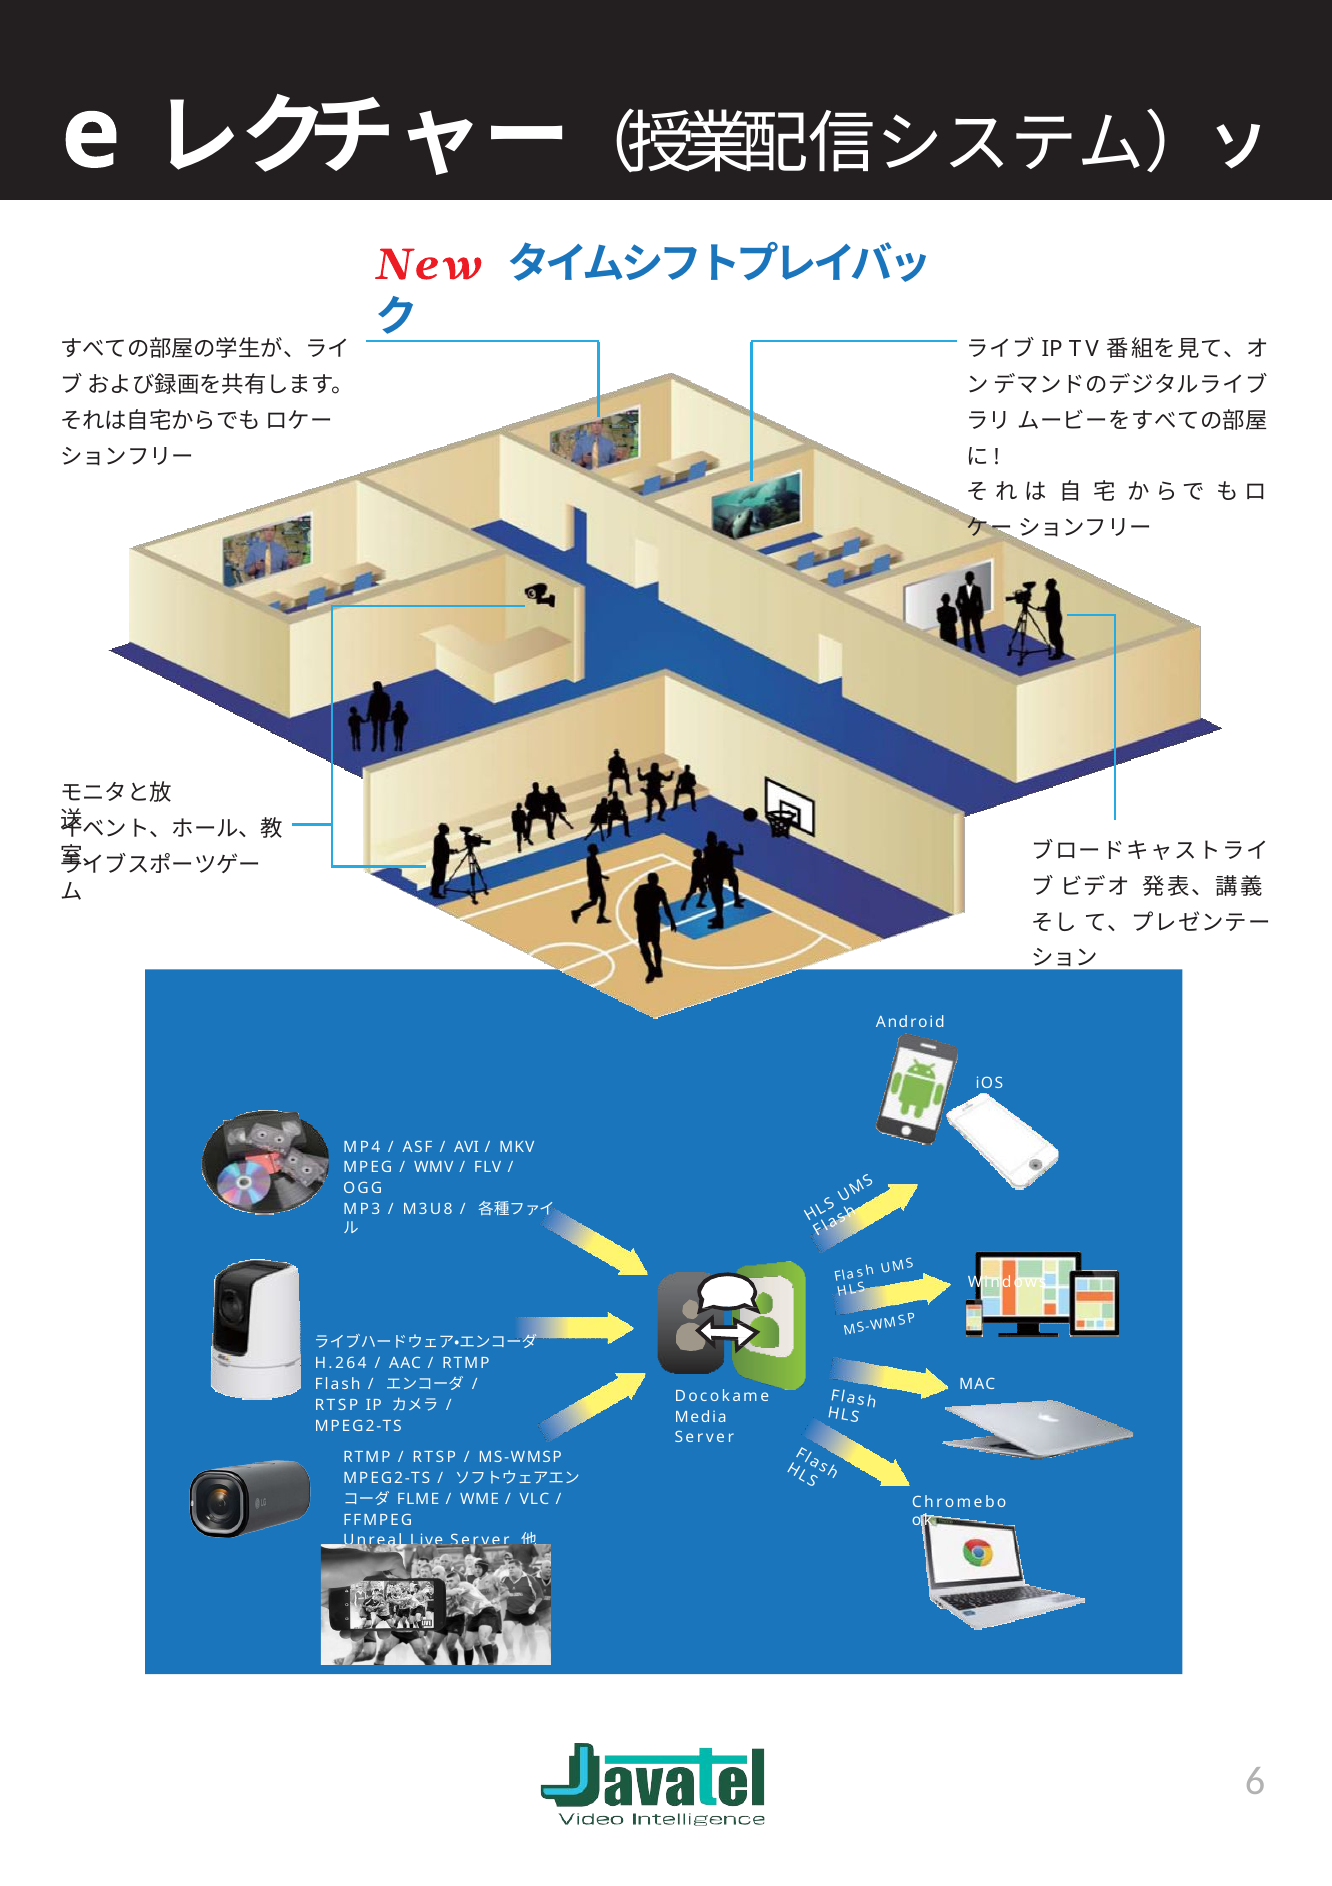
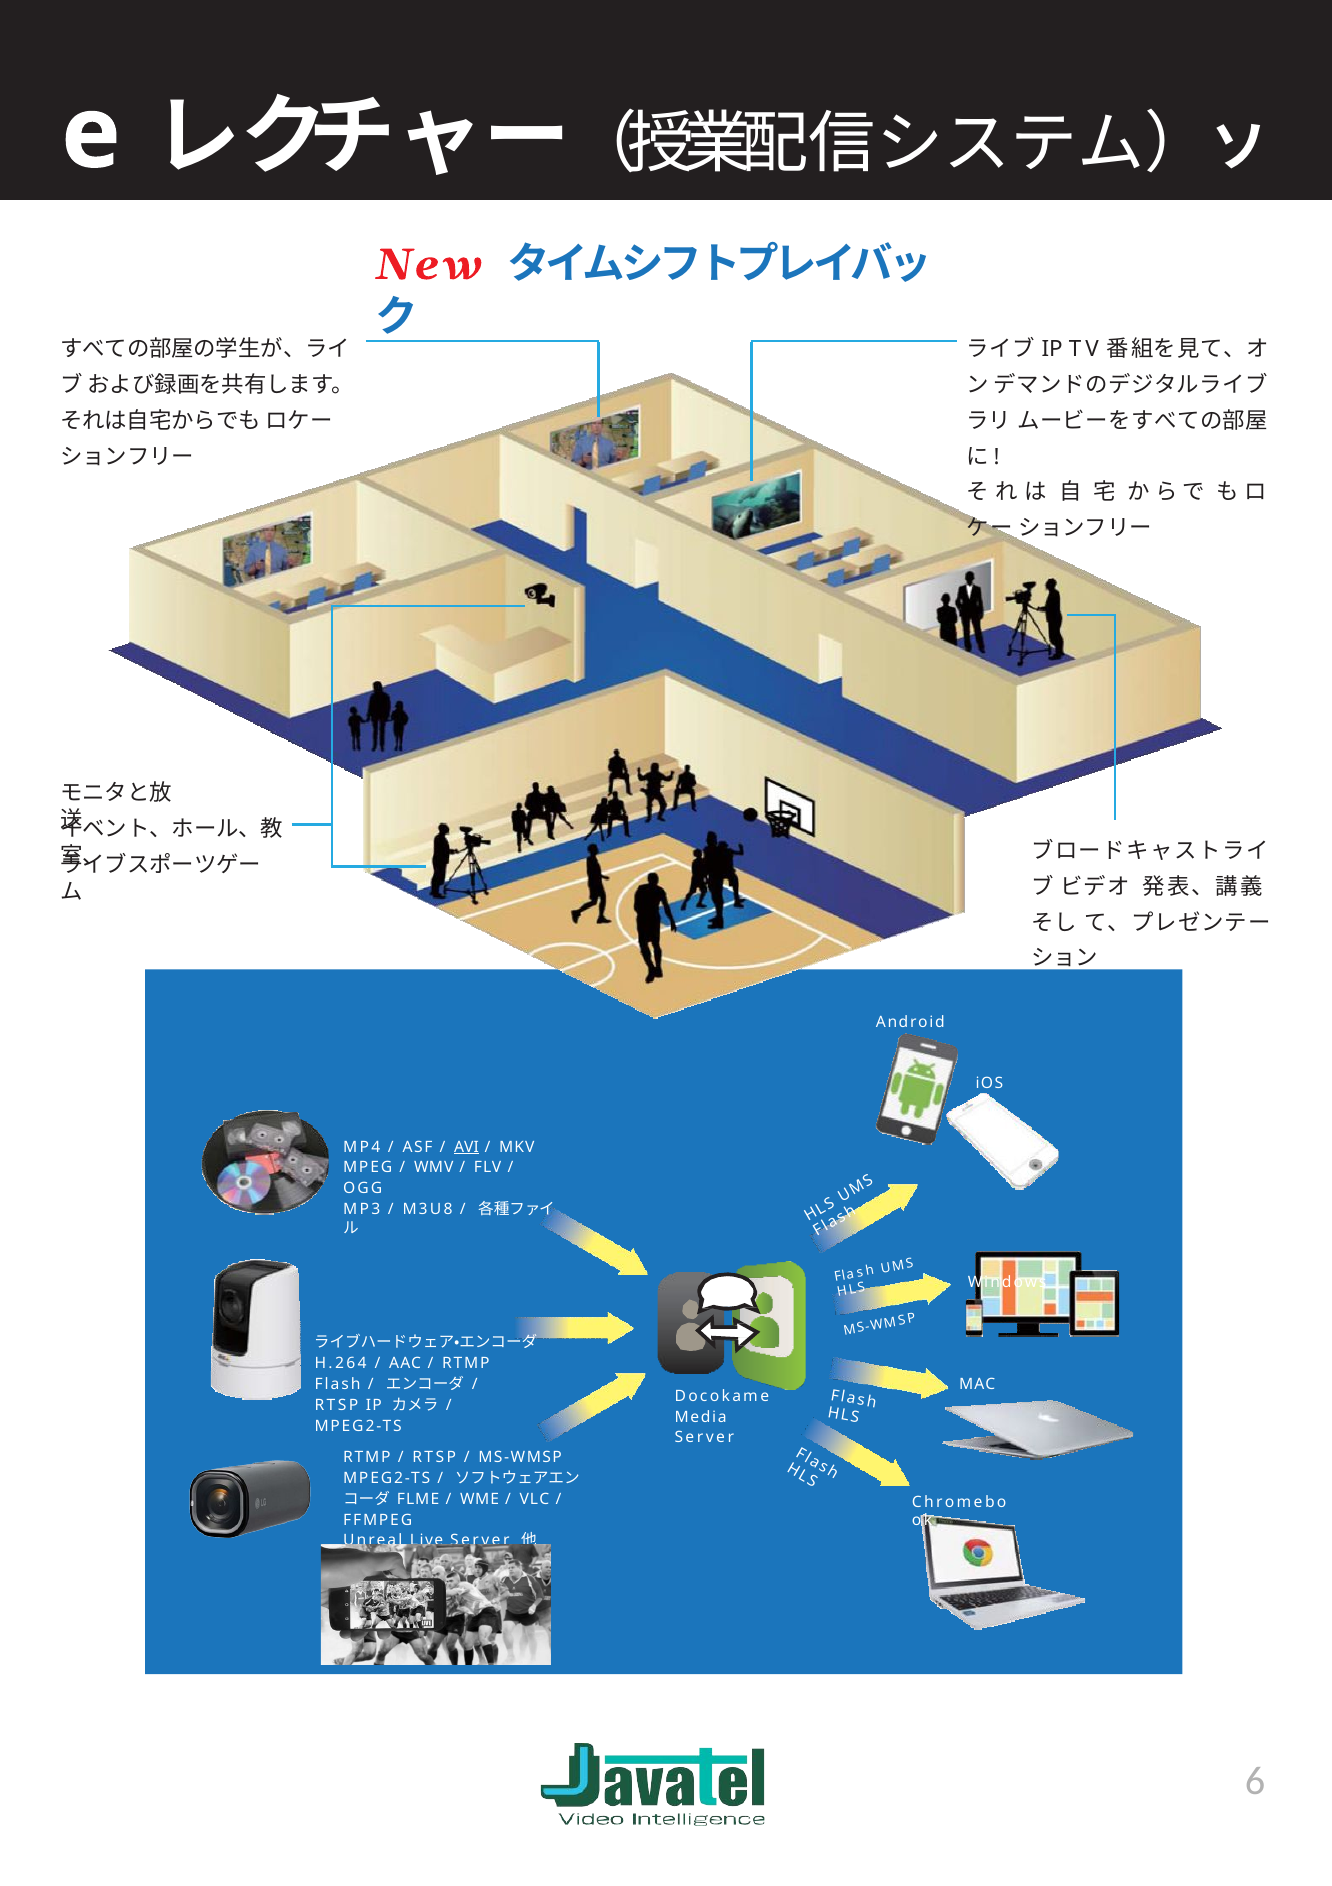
AVI underline: none -> present (467, 1147)
